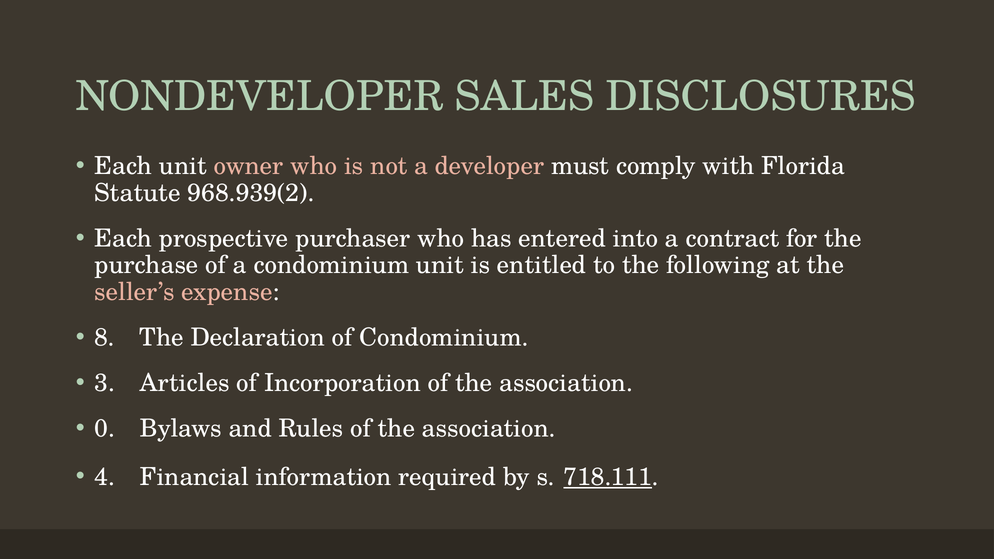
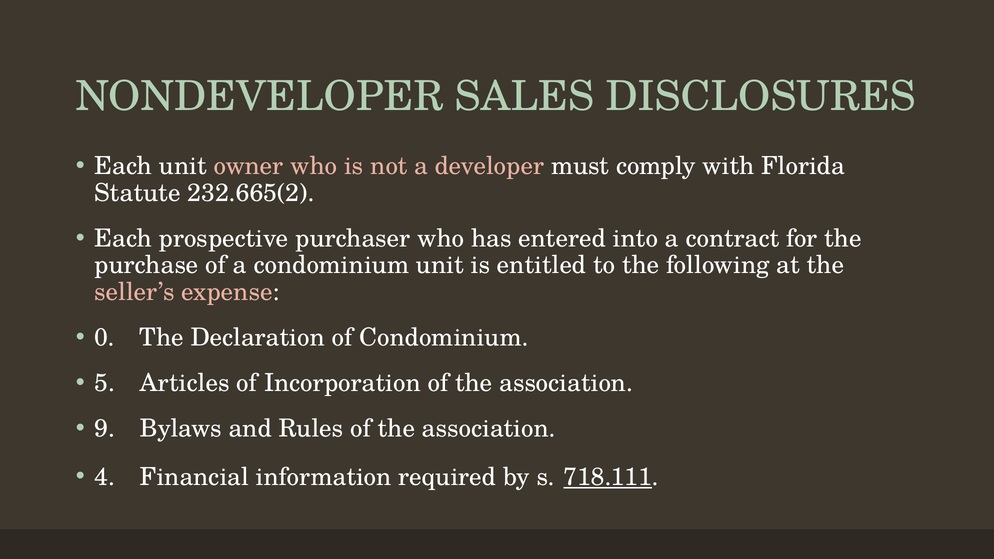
968.939(2: 968.939(2 -> 232.665(2 (251, 193)
8: 8 -> 0 (105, 338)
3: 3 -> 5 (105, 383)
0: 0 -> 9 (105, 428)
